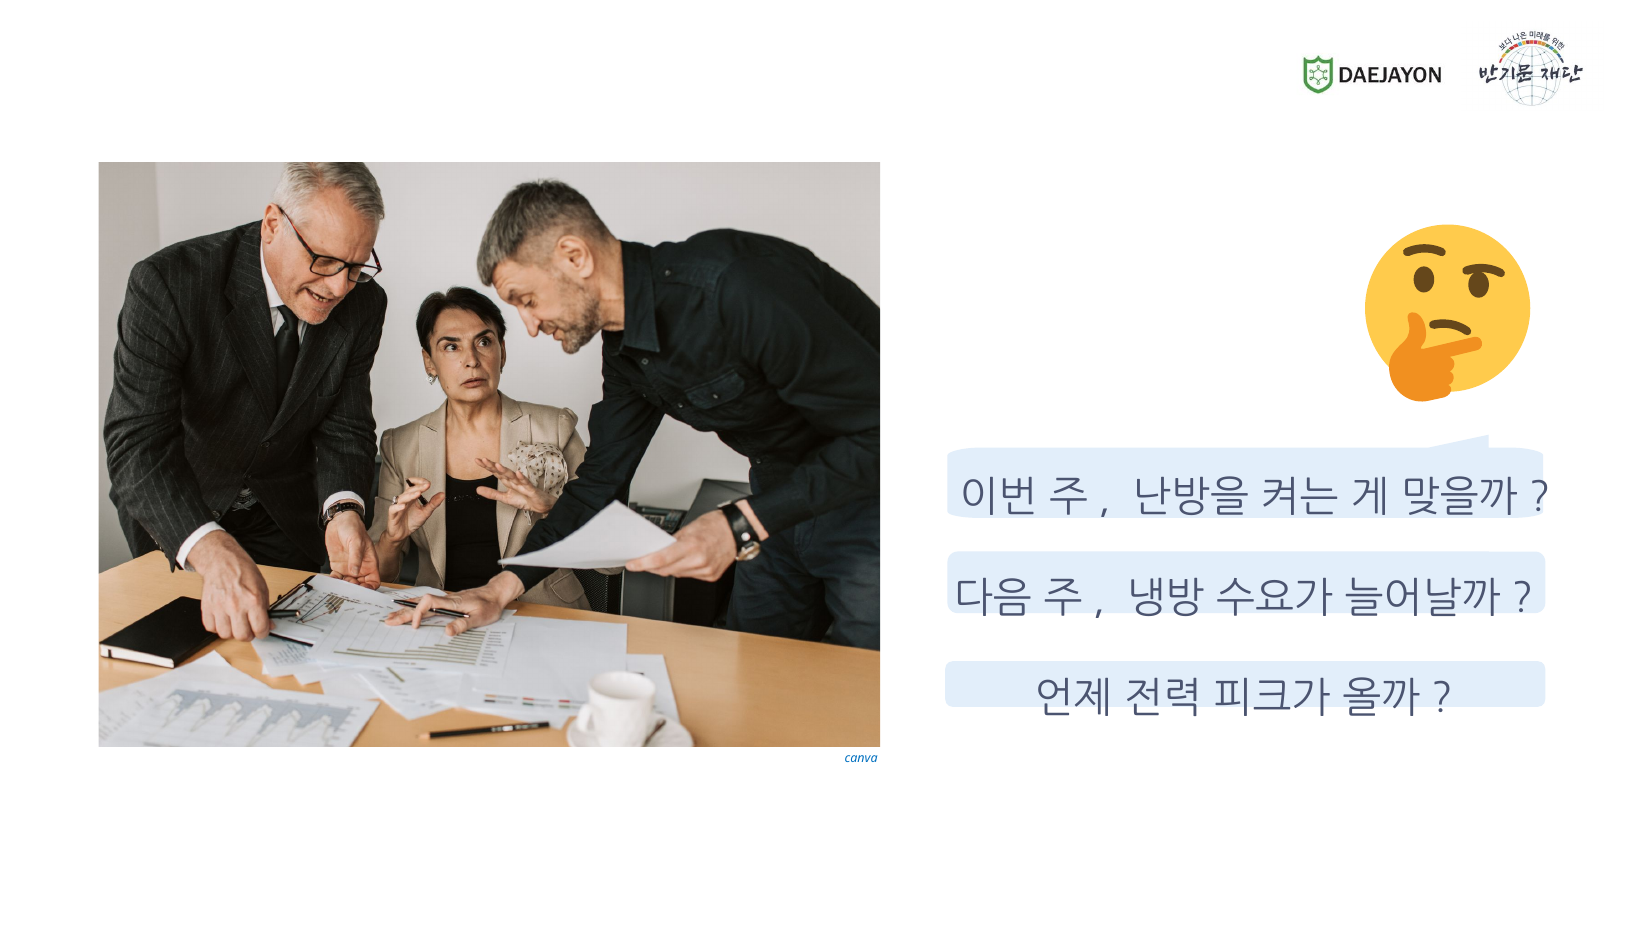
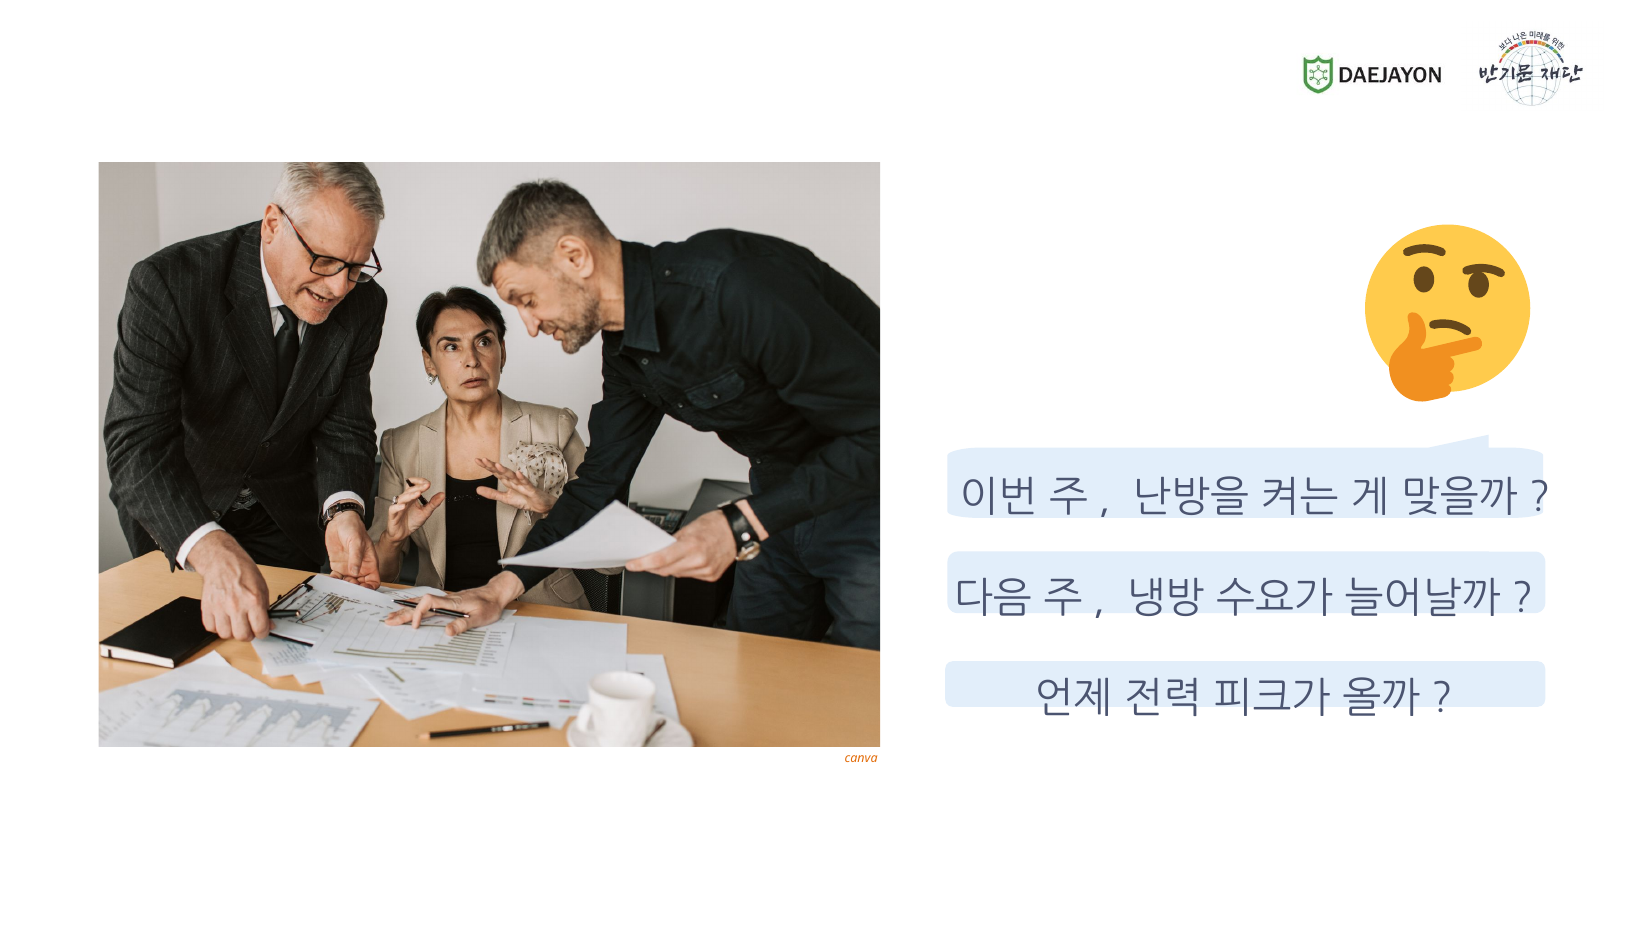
canva colour: blue -> orange (861, 759)
